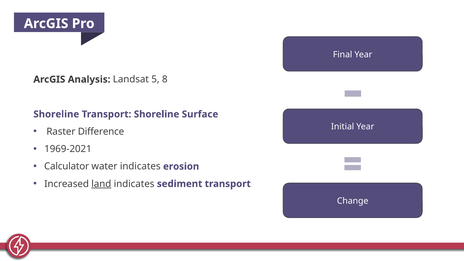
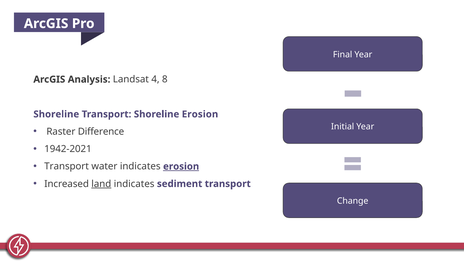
5: 5 -> 4 (155, 79)
Shoreline Surface: Surface -> Erosion (200, 114)
1969-2021: 1969-2021 -> 1942-2021 (68, 149)
Calculator: Calculator -> Transport (67, 166)
erosion underline: none -> present (181, 166)
